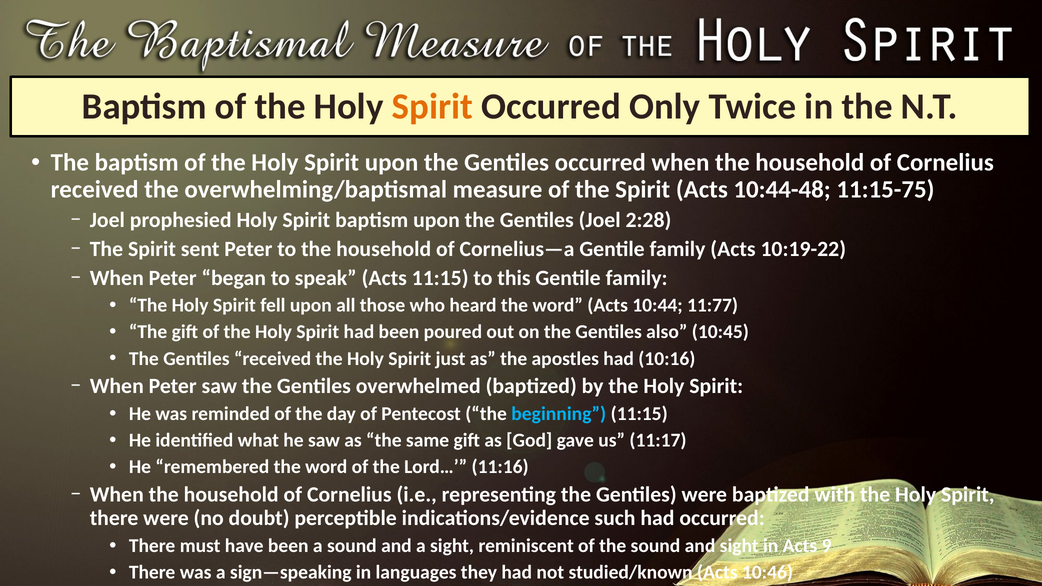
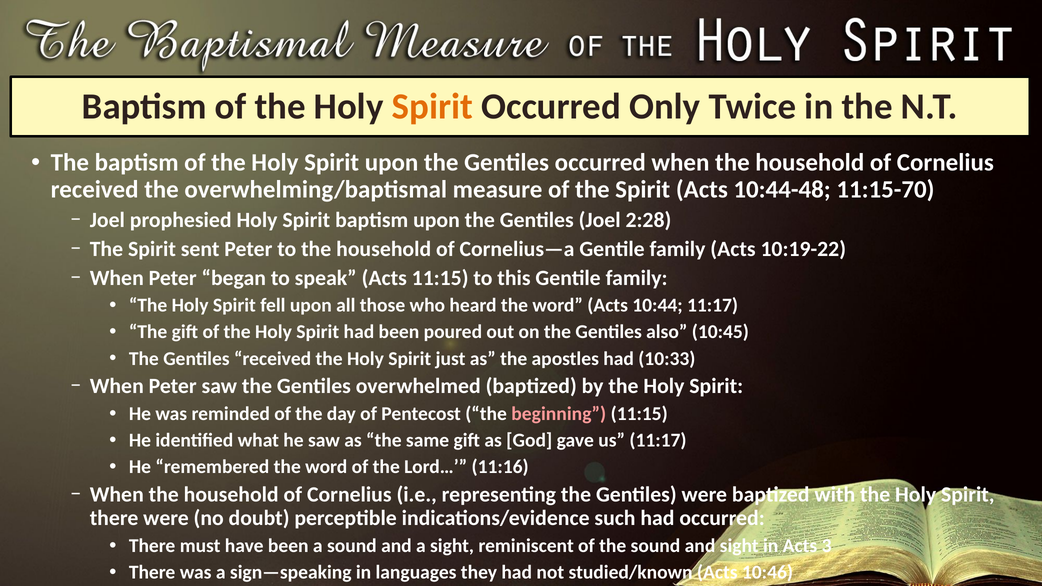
11:15-75: 11:15-75 -> 11:15-70 (885, 190)
10:44 11:77: 11:77 -> 11:17 (713, 306)
10:16: 10:16 -> 10:33 (667, 359)
beginning colour: light blue -> pink (559, 414)
9: 9 -> 3 (827, 546)
